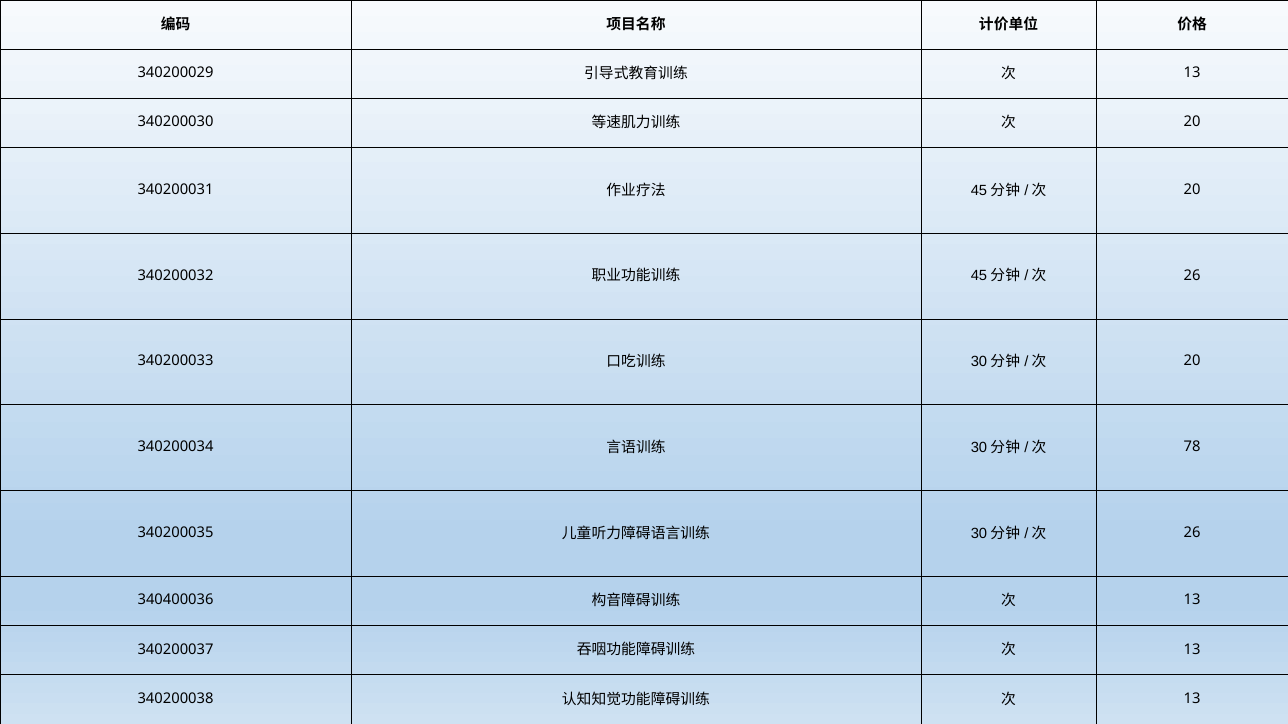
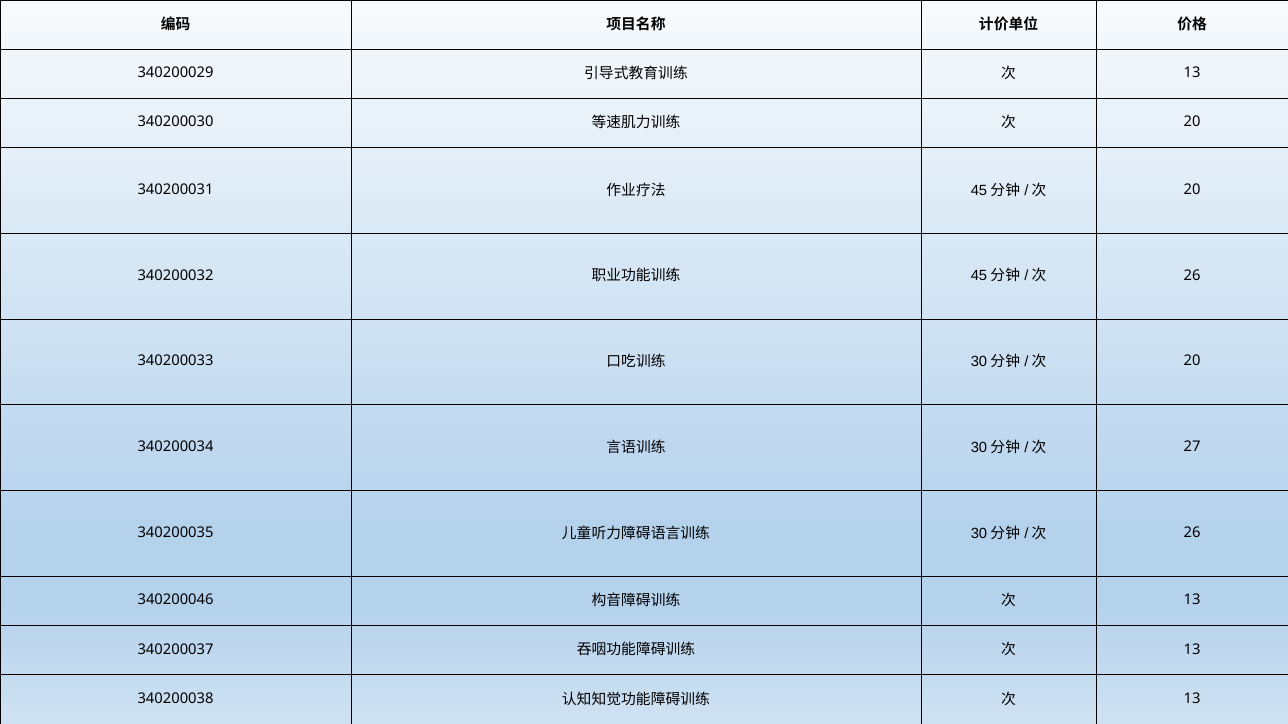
78: 78 -> 27 (1192, 447)
340400036: 340400036 -> 340200046 (176, 600)
